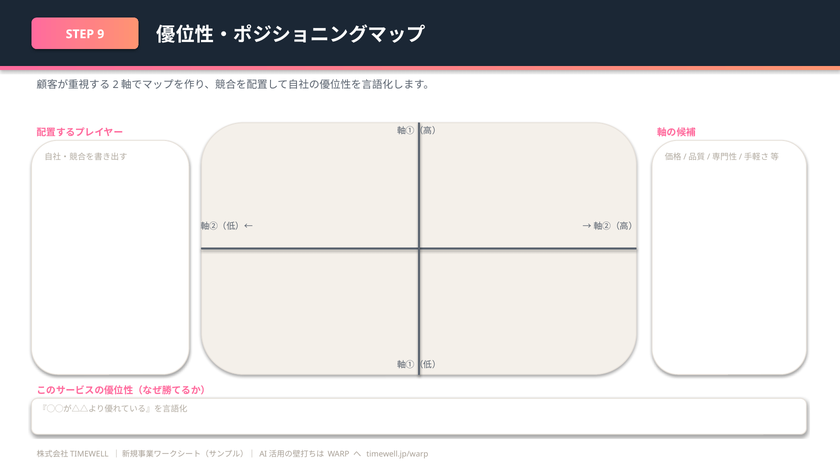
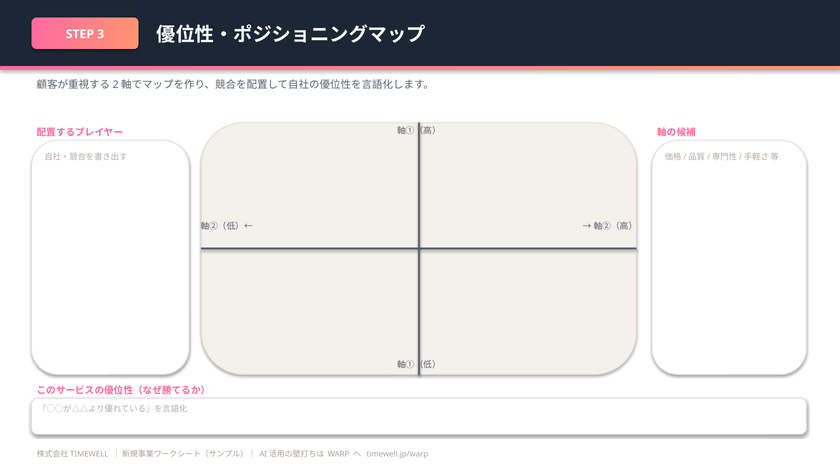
9: 9 -> 3 (101, 34)
